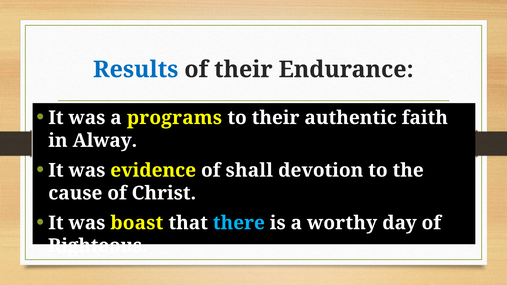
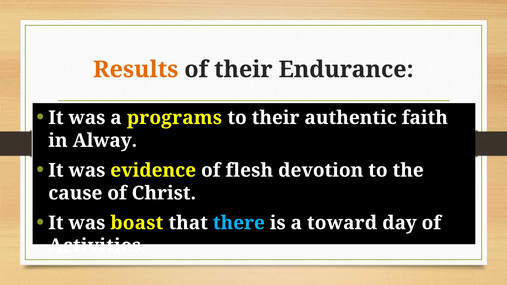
Results colour: blue -> orange (136, 70)
shall: shall -> flesh (249, 170)
worthy: worthy -> toward (342, 223)
Righteous: Righteous -> Activities (98, 246)
